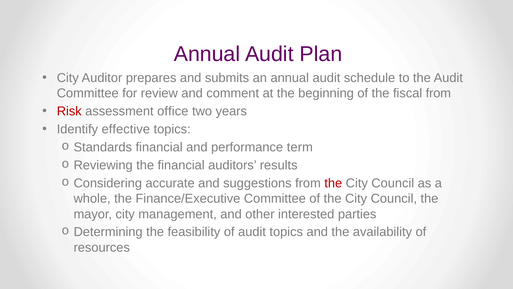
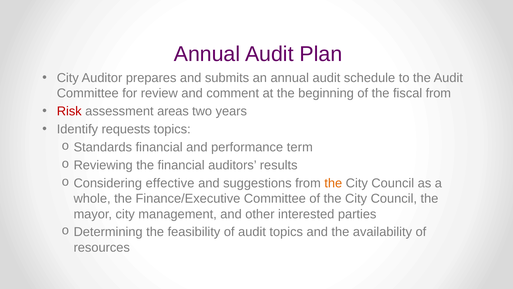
office: office -> areas (173, 111)
effective: effective -> requests (126, 129)
accurate: accurate -> effective (170, 183)
the colour: red -> orange (333, 183)
